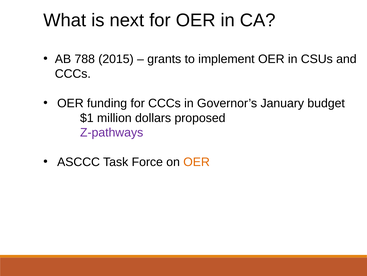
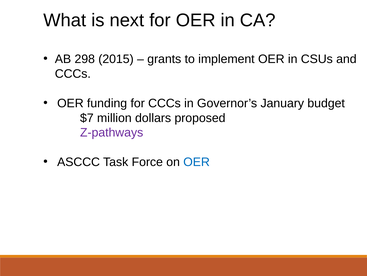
788: 788 -> 298 (85, 59)
$1: $1 -> $7 (87, 118)
OER colour: orange -> blue (197, 162)
